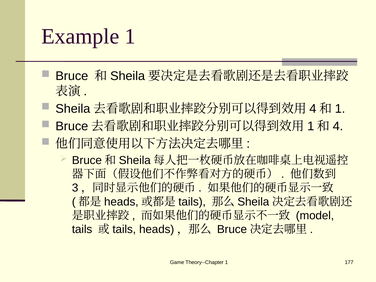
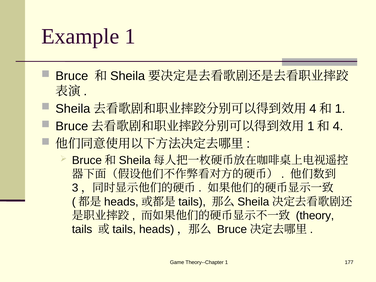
model: model -> theory (315, 216)
